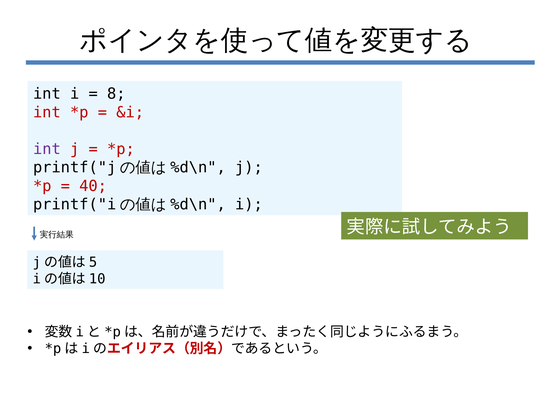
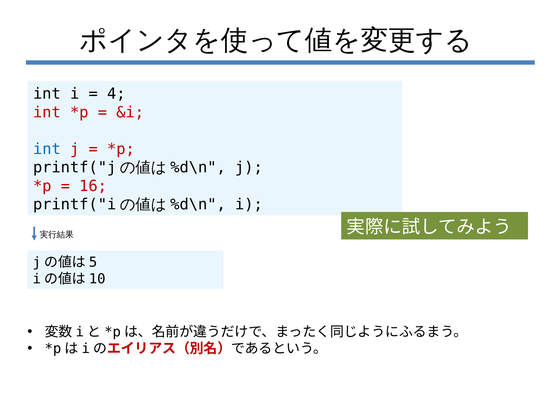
8: 8 -> 4 (116, 94)
int colour: purple -> blue (47, 149)
40: 40 -> 16 (93, 186)
